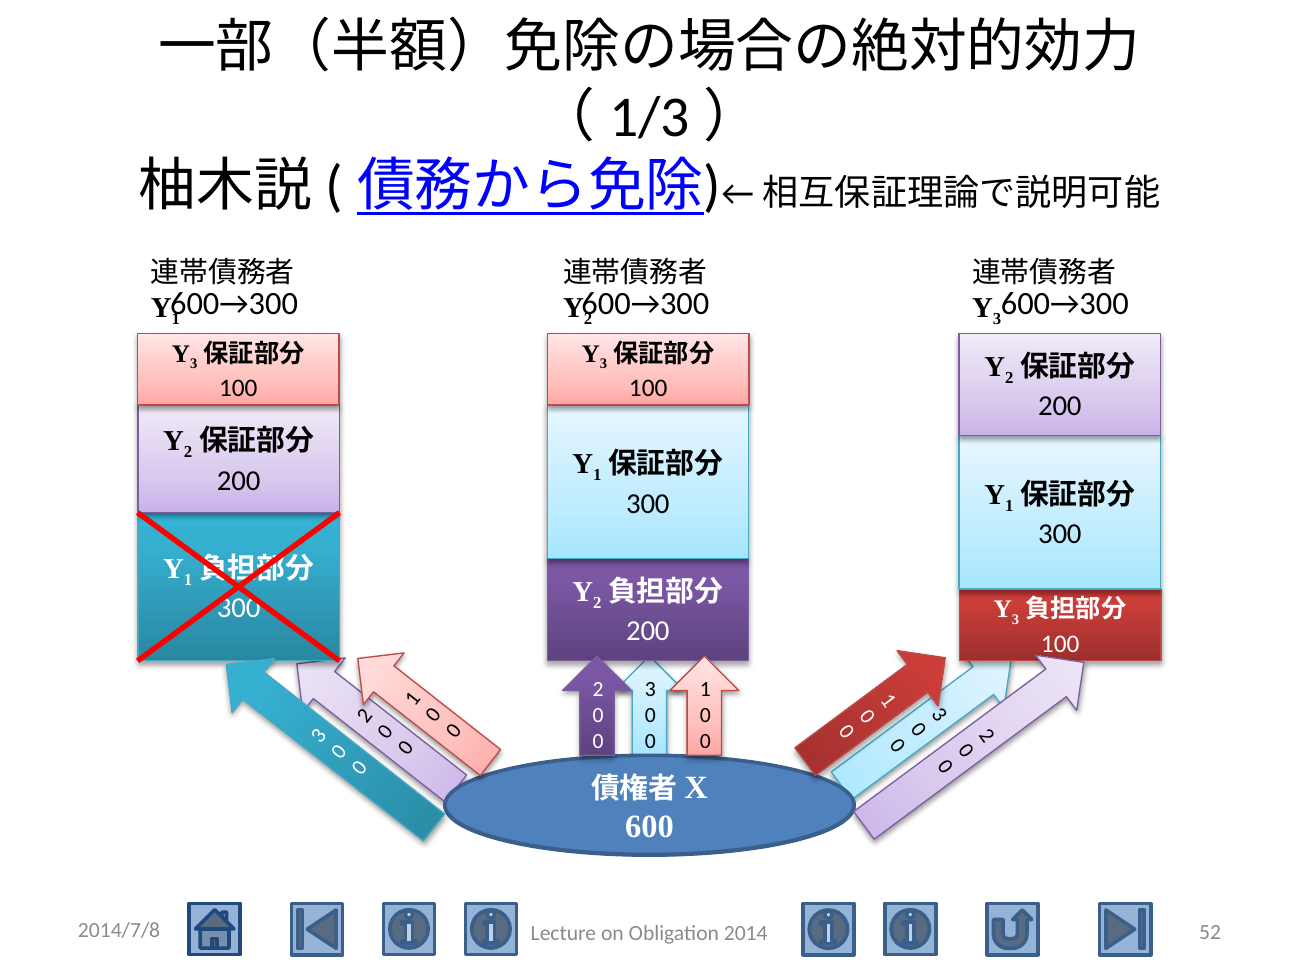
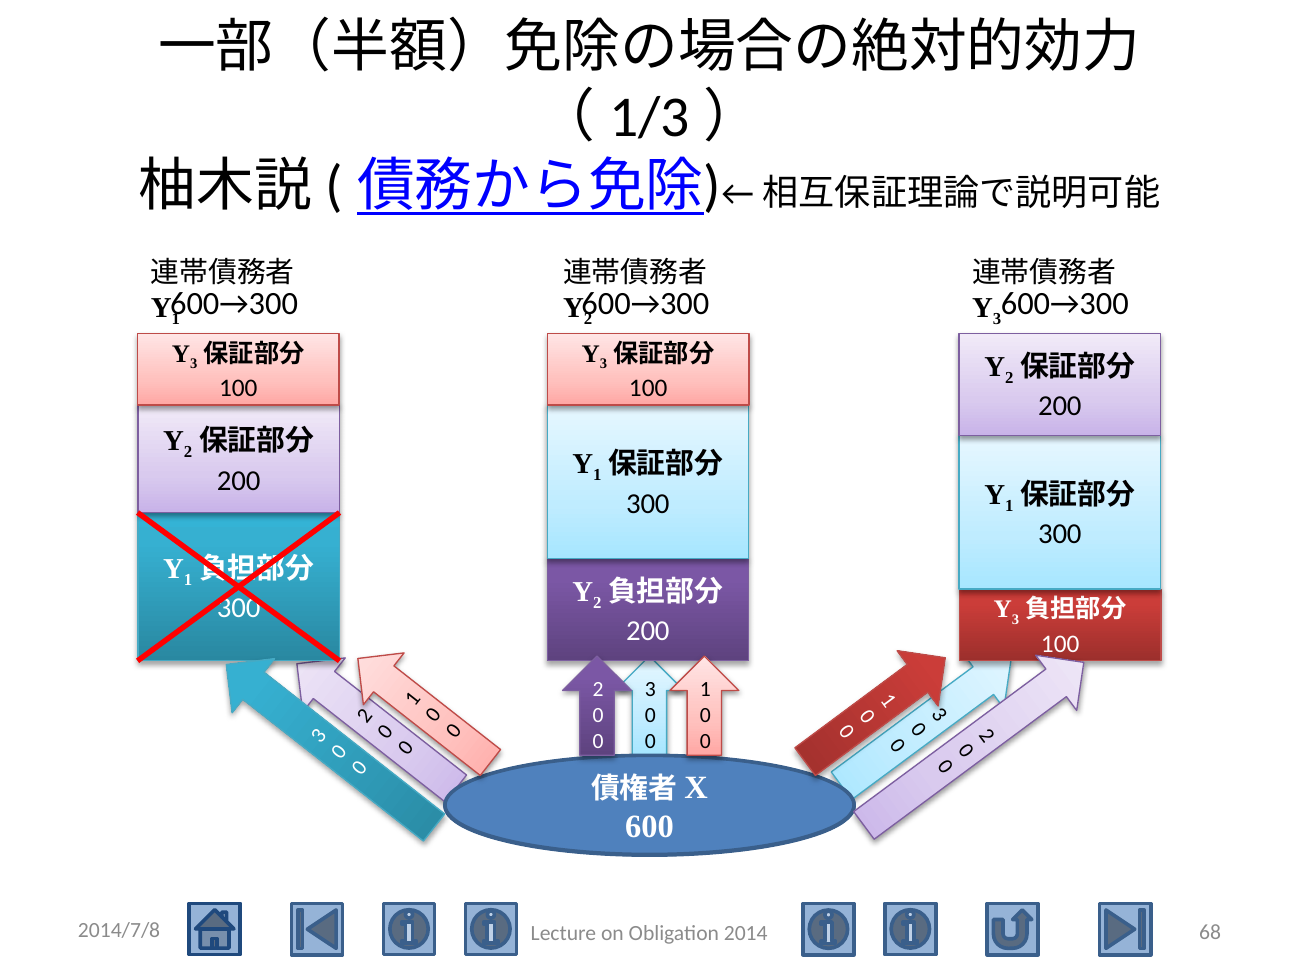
52: 52 -> 68 (1210, 933)
